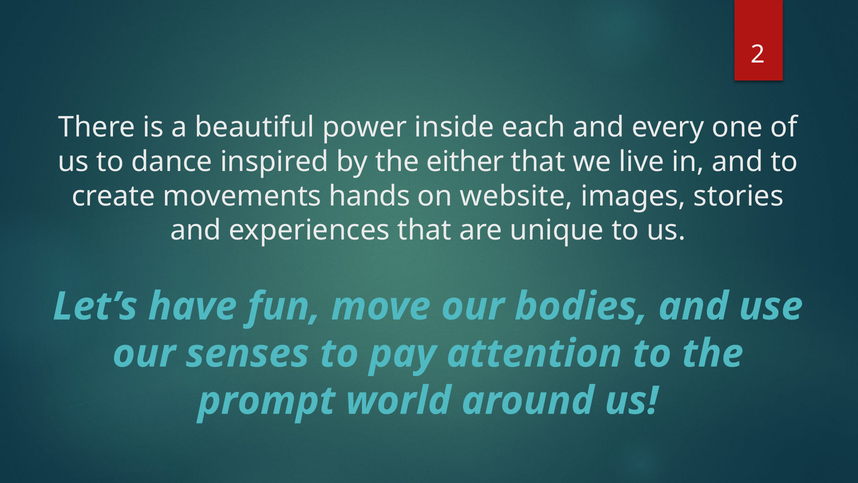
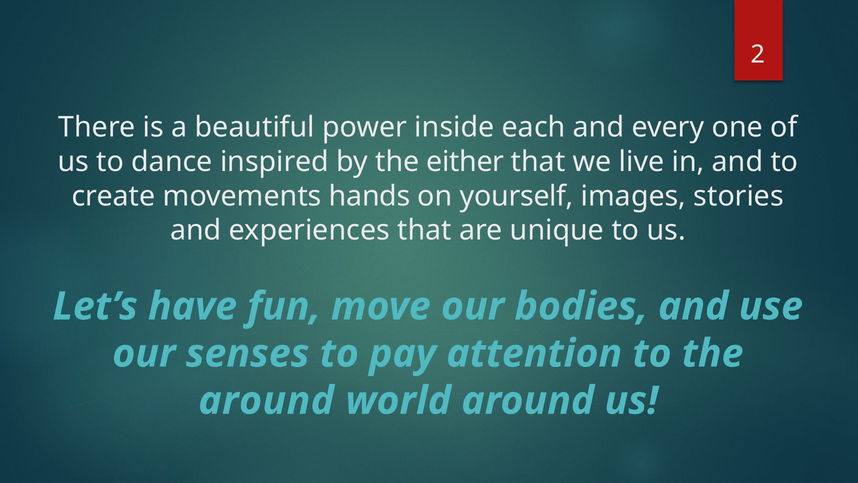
website: website -> yourself (517, 196)
prompt: prompt -> around (266, 401)
